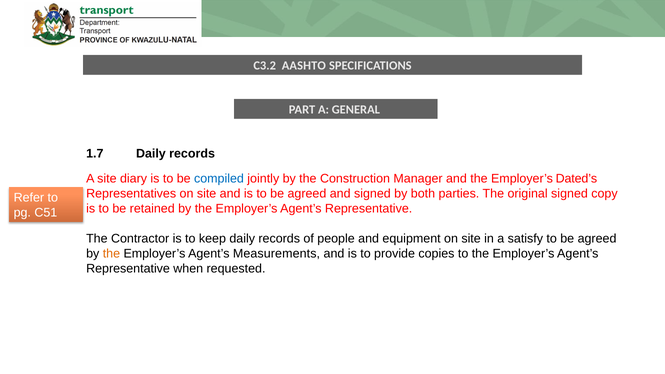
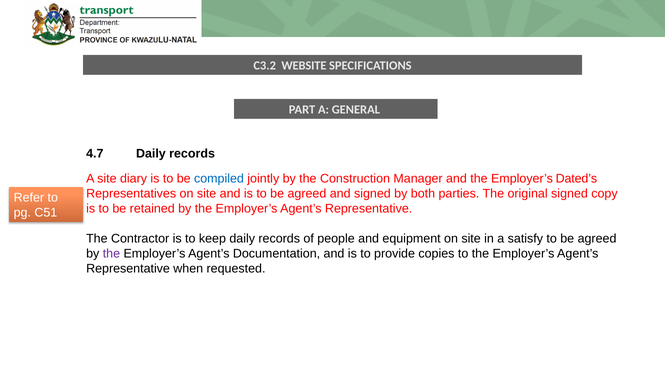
AASHTO: AASHTO -> WEBSITE (304, 66)
1.7: 1.7 -> 4.7 (95, 154)
the colour: orange -> purple (111, 254)
Measurements: Measurements -> Documentation (277, 254)
